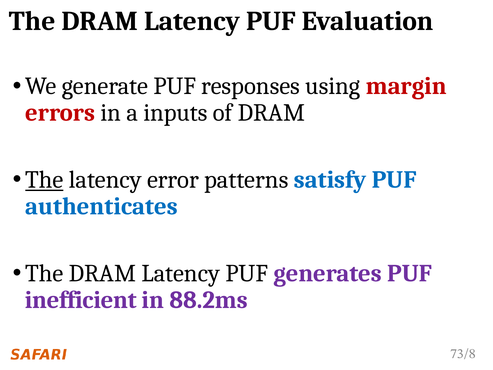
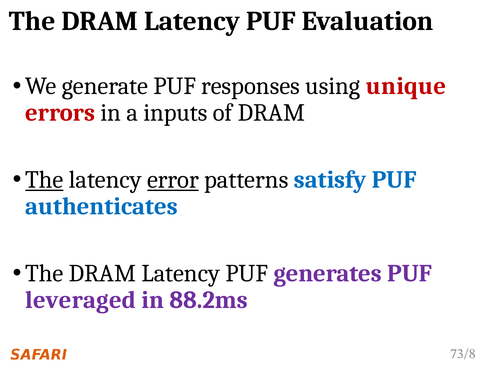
margin: margin -> unique (406, 86)
error underline: none -> present (173, 180)
inefficient: inefficient -> leveraged (81, 300)
